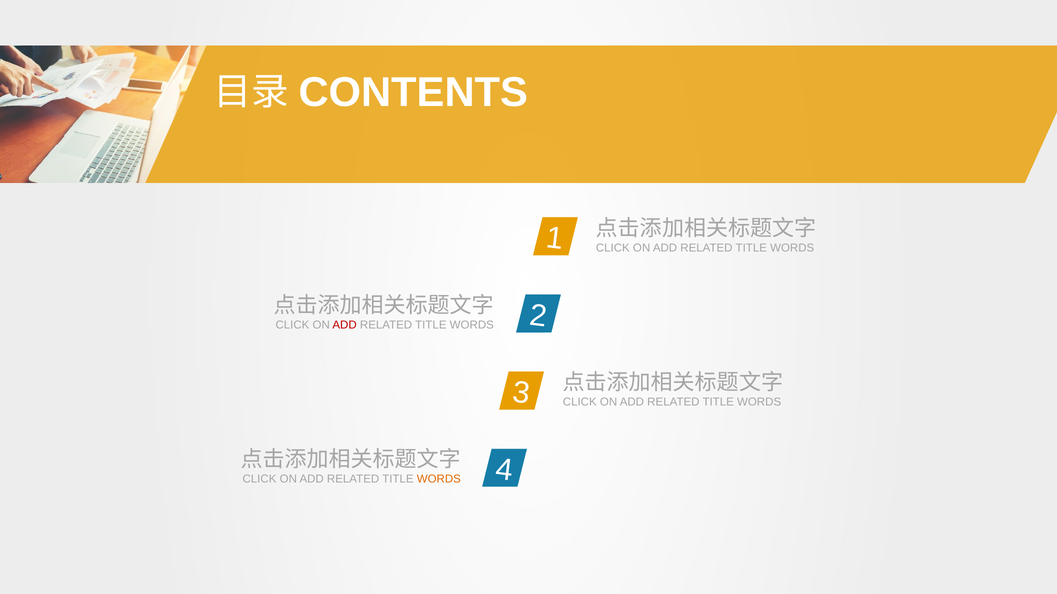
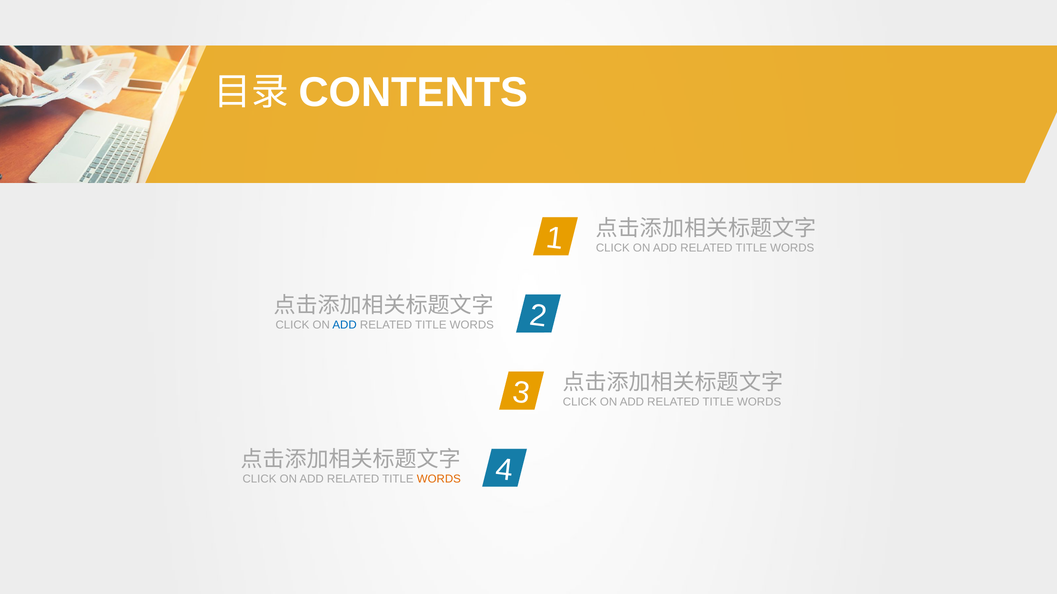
ADD colour: red -> blue (345, 325)
